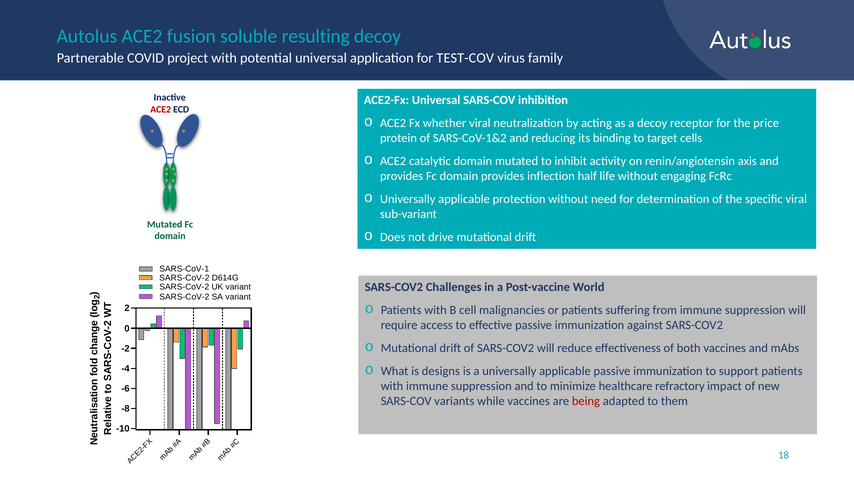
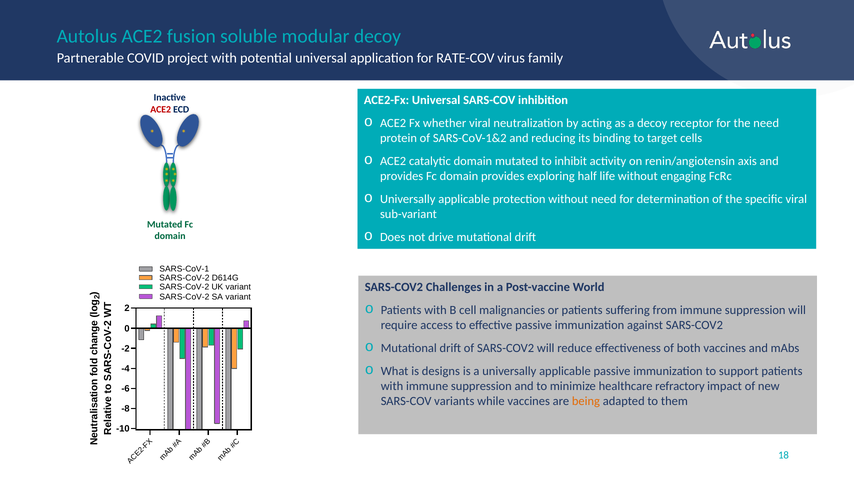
resulting: resulting -> modular (316, 36)
TEST-COV: TEST-COV -> RATE-COV (465, 58)
the price: price -> need (766, 123)
inflection: inflection -> exploring (551, 176)
being colour: red -> orange (586, 401)
